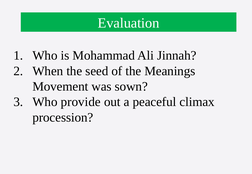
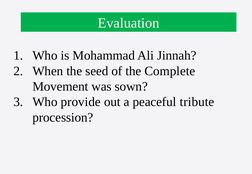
Meanings: Meanings -> Complete (170, 71)
climax: climax -> tribute (197, 102)
